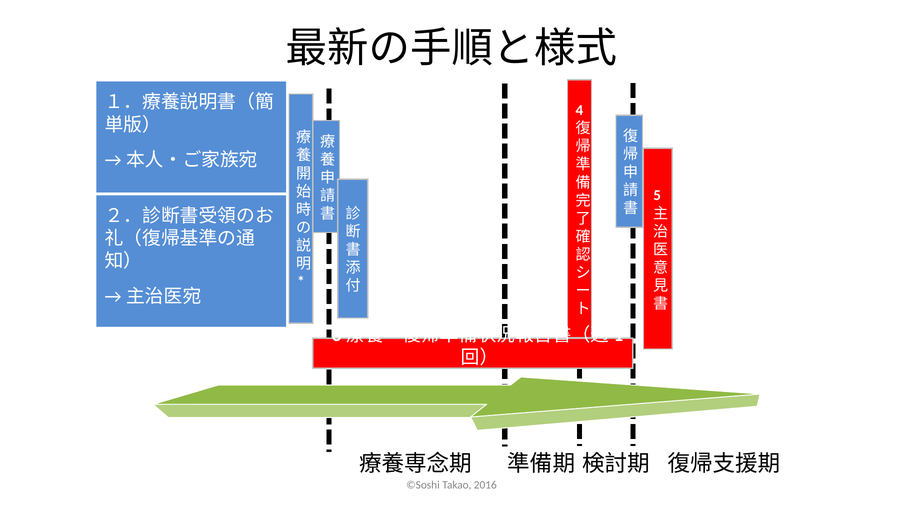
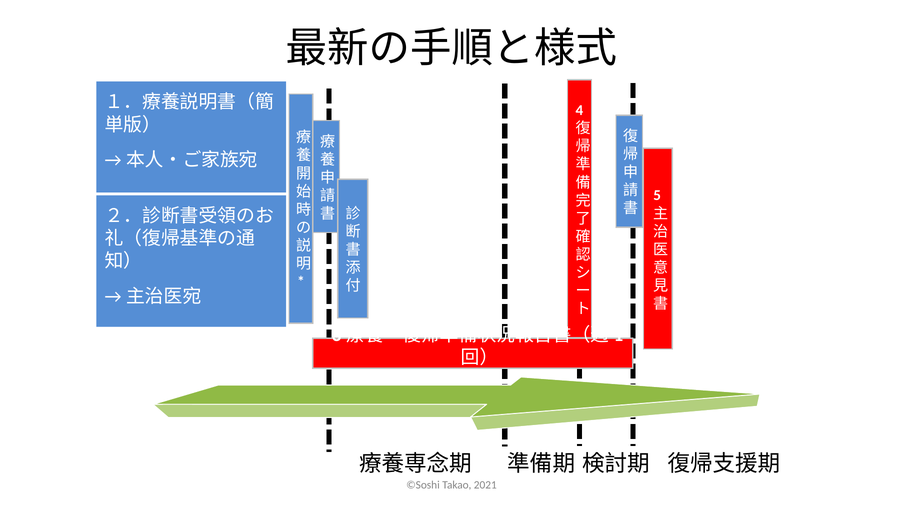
2016: 2016 -> 2021 (485, 485)
